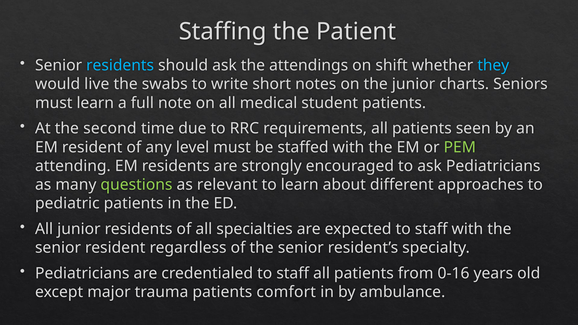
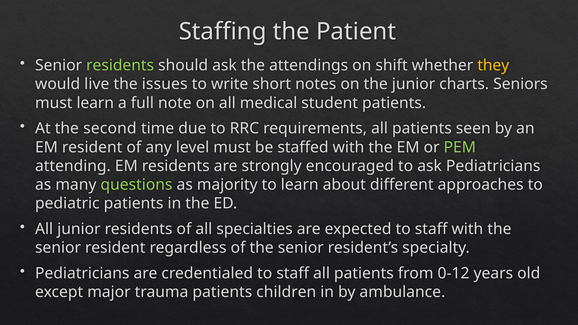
residents colour: light blue -> light green (120, 65)
they colour: light blue -> yellow (493, 65)
swabs: swabs -> issues (165, 84)
relevant: relevant -> majority (227, 185)
0-16: 0-16 -> 0-12 (454, 273)
comfort: comfort -> children (286, 292)
